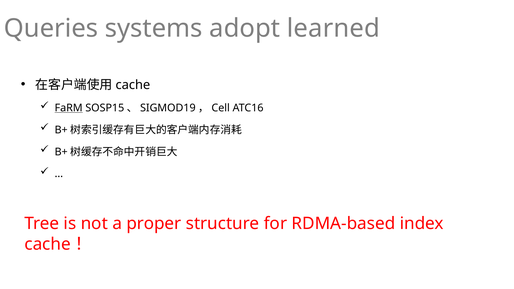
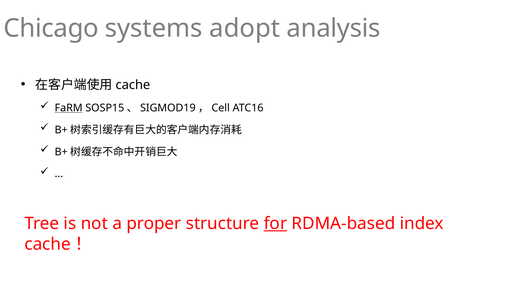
Queries: Queries -> Chicago (51, 28)
learned: learned -> analysis (334, 28)
for underline: none -> present (275, 224)
